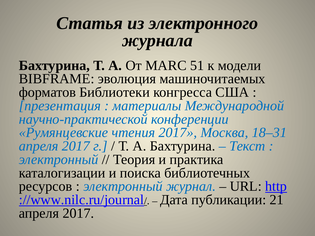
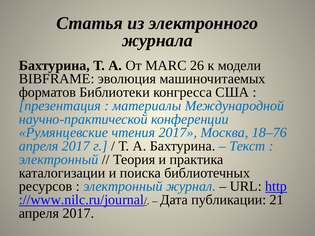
51: 51 -> 26 (197, 66)
18–31: 18–31 -> 18–76 (269, 133)
